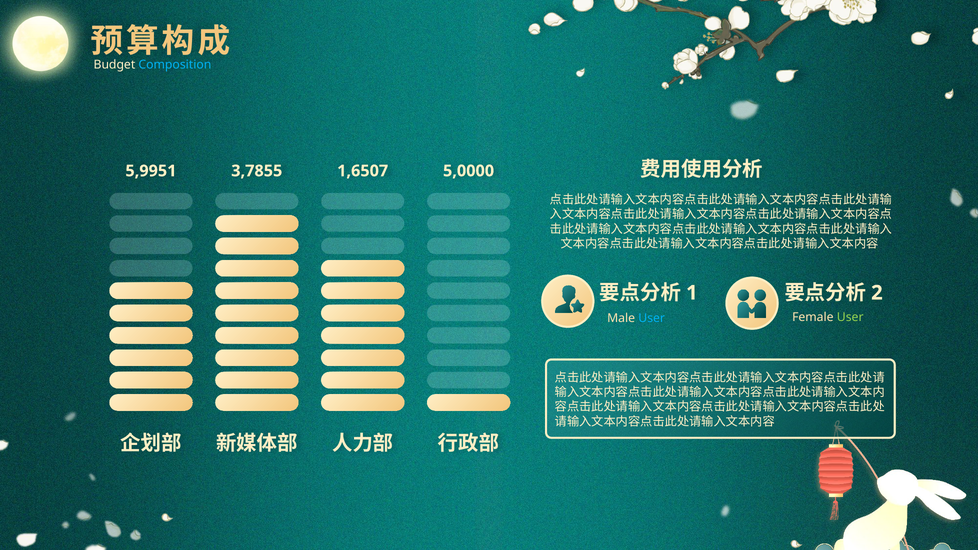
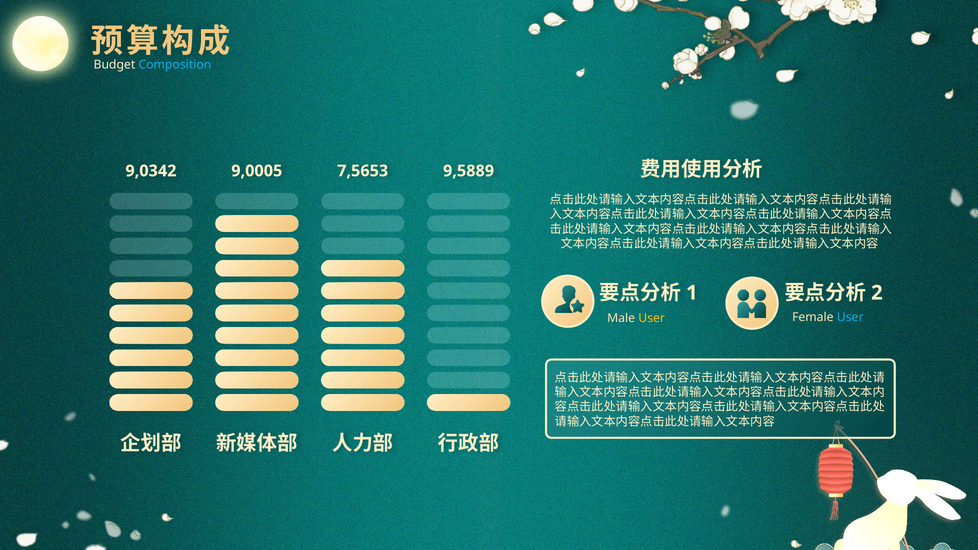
5,9951: 5,9951 -> 9,0342 (151, 171)
3,7855: 3,7855 -> 9,0005 (257, 171)
1,6507: 1,6507 -> 7,5653 (363, 171)
5,0000: 5,0000 -> 9,5889 (469, 171)
User colour: light blue -> yellow (652, 318)
User colour: light green -> light blue (850, 317)
